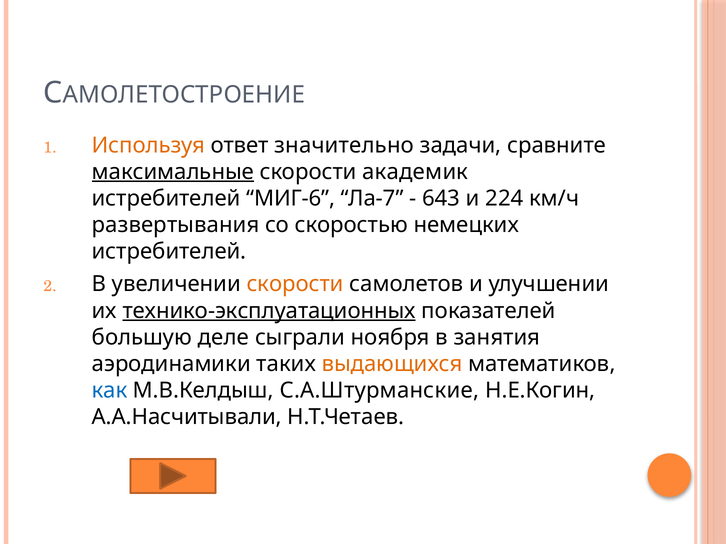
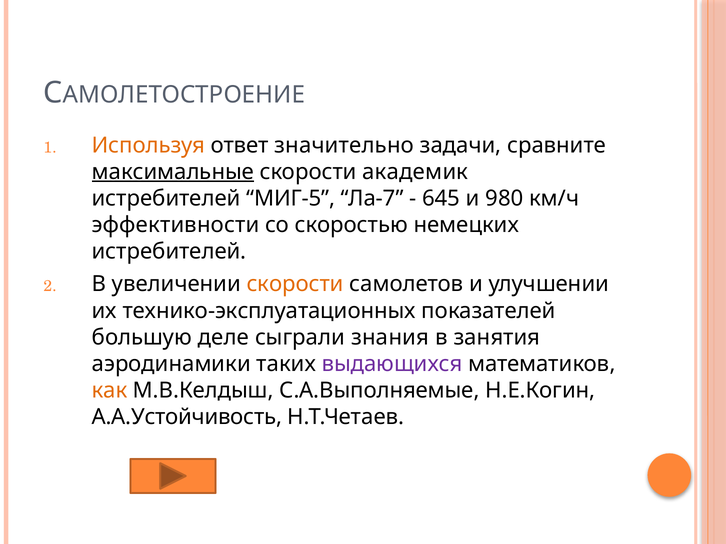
МИГ-6: МИГ-6 -> МИГ-5 (291, 199)
643: 643 -> 645 (441, 199)
224: 224 -> 980 (504, 199)
развертывания: развертывания -> эффективности (176, 225)
технико-эксплуатационных underline: present -> none (269, 311)
ноября: ноября -> знания (390, 338)
выдающихся colour: orange -> purple (392, 364)
как colour: blue -> orange (110, 391)
С.А.Штурманские: С.А.Штурманские -> С.А.Выполняемые (379, 391)
А.А.Насчитывали: А.А.Насчитывали -> А.А.Устойчивость (187, 417)
